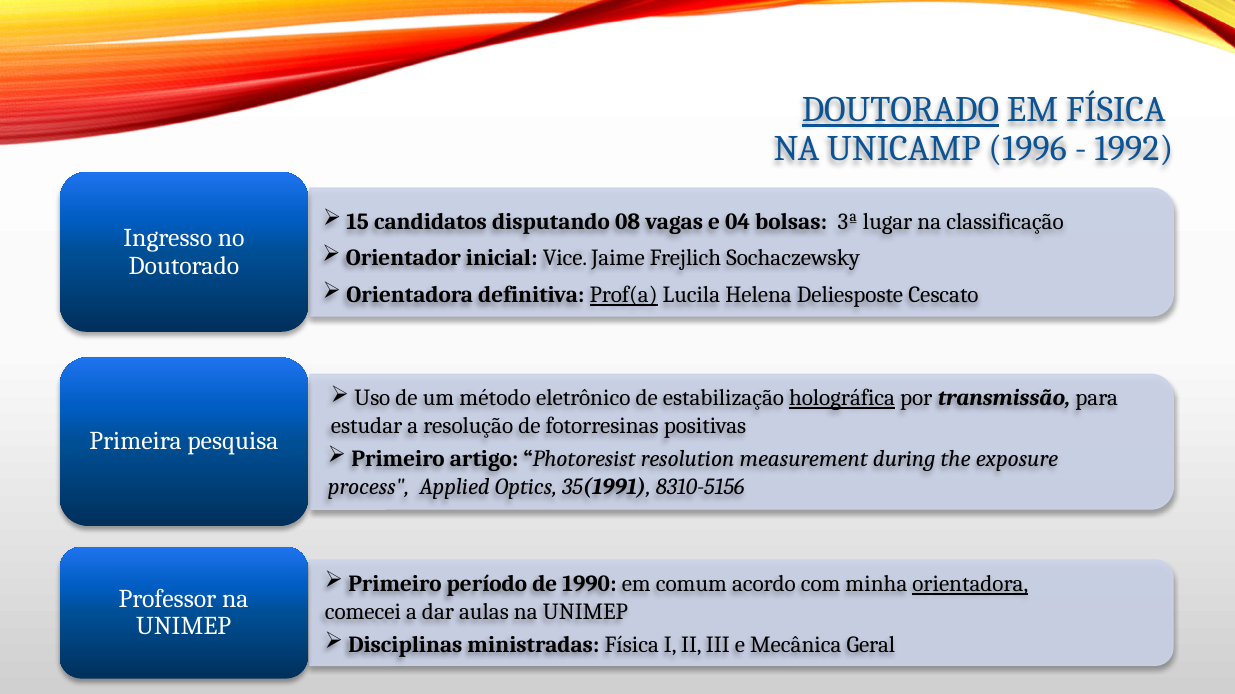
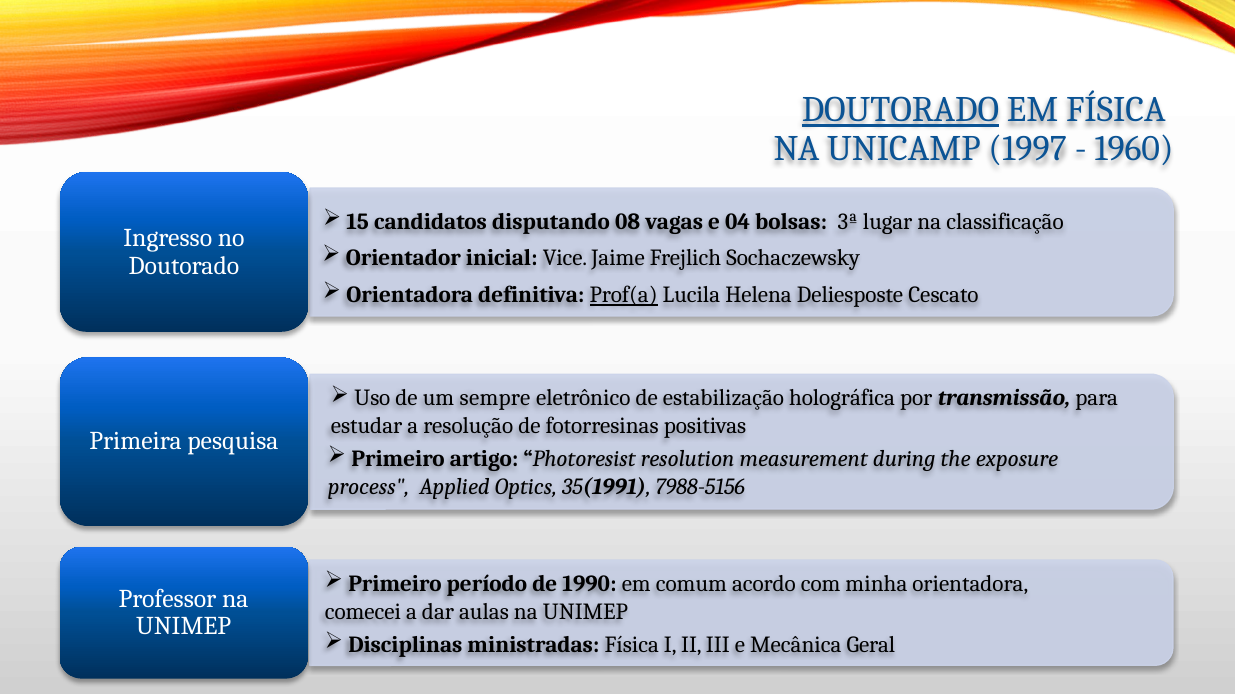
1996: 1996 -> 1997 (1028, 149)
1992: 1992 -> 1960 (1134, 149)
método: método -> sempre (495, 399)
holográfica underline: present -> none (842, 399)
8310-5156: 8310-5156 -> 7988-5156 (700, 487)
orientadora underline: present -> none (970, 585)
